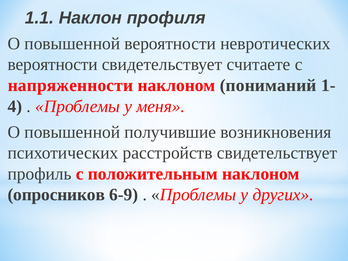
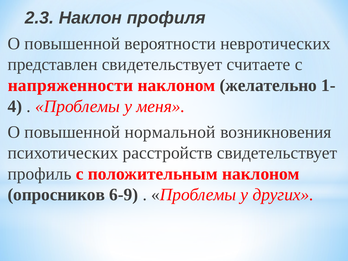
1.1: 1.1 -> 2.3 (39, 18)
вероятности: вероятности -> представлен (53, 65)
пониманий: пониманий -> желательно (268, 85)
получившие: получившие -> нормальной (170, 132)
